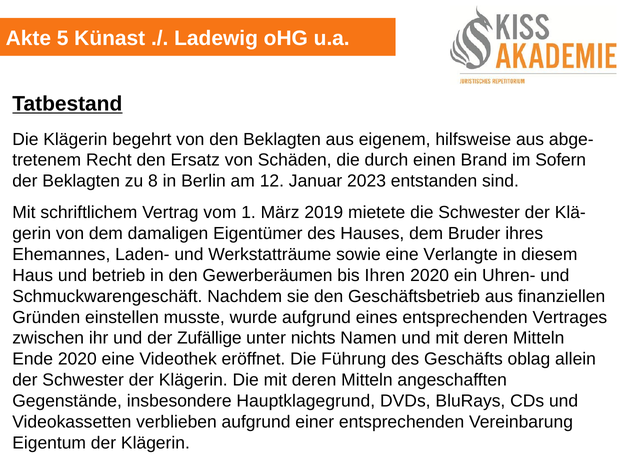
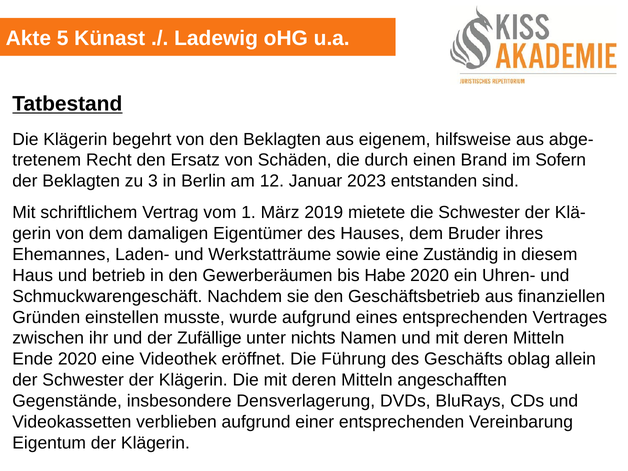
8: 8 -> 3 (153, 181)
Verlangte: Verlangte -> Zuständig (461, 254)
Ihren: Ihren -> Habe (385, 275)
Hauptklagegrund: Hauptklagegrund -> Densverlagerung (306, 401)
